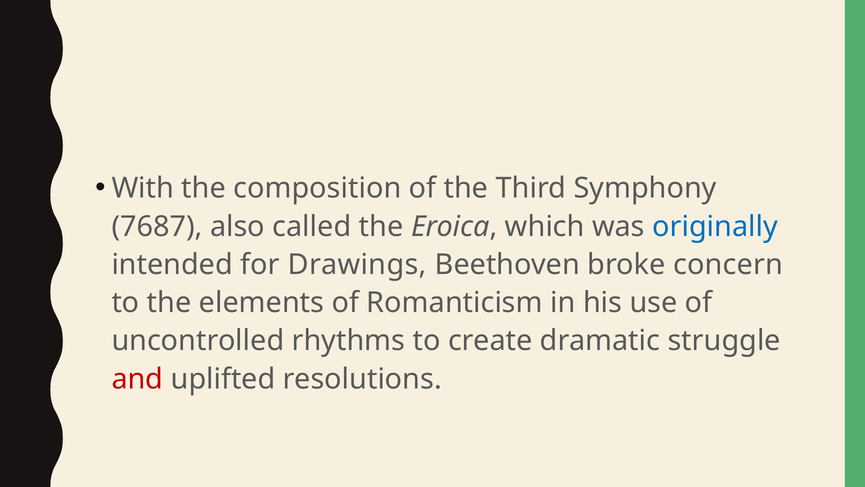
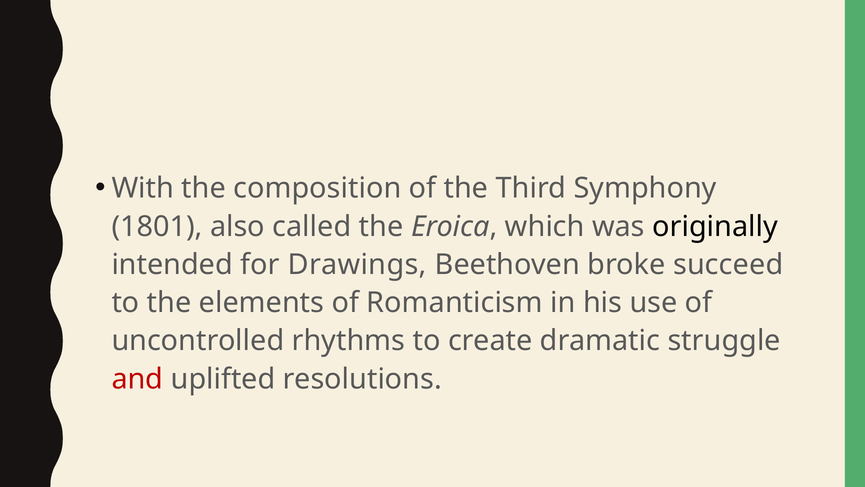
7687: 7687 -> 1801 (157, 226)
originally colour: blue -> black (715, 226)
concern: concern -> succeed (728, 264)
